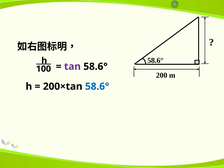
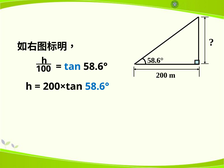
tan colour: purple -> blue (72, 67)
